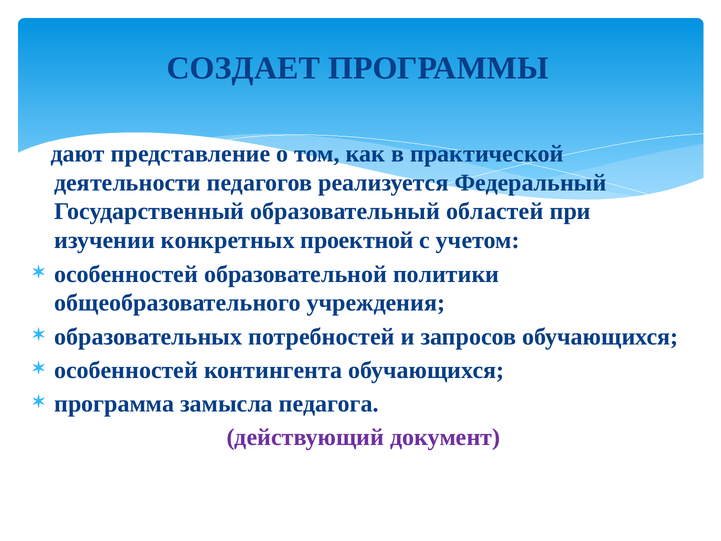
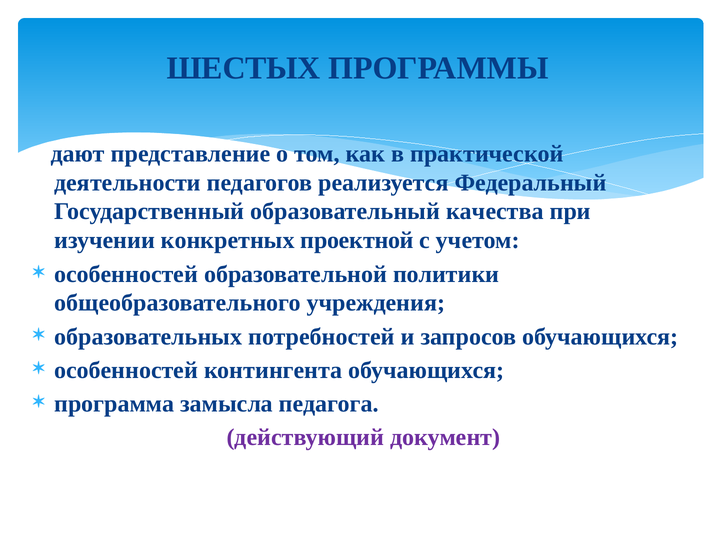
СОЗДАЕТ: СОЗДАЕТ -> ШЕСТЫХ (244, 68)
областей: областей -> качества (495, 211)
